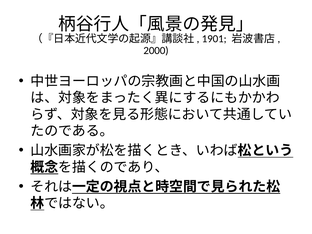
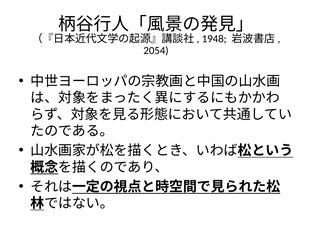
1901: 1901 -> 1948 (214, 39)
2000: 2000 -> 2054 (156, 51)
